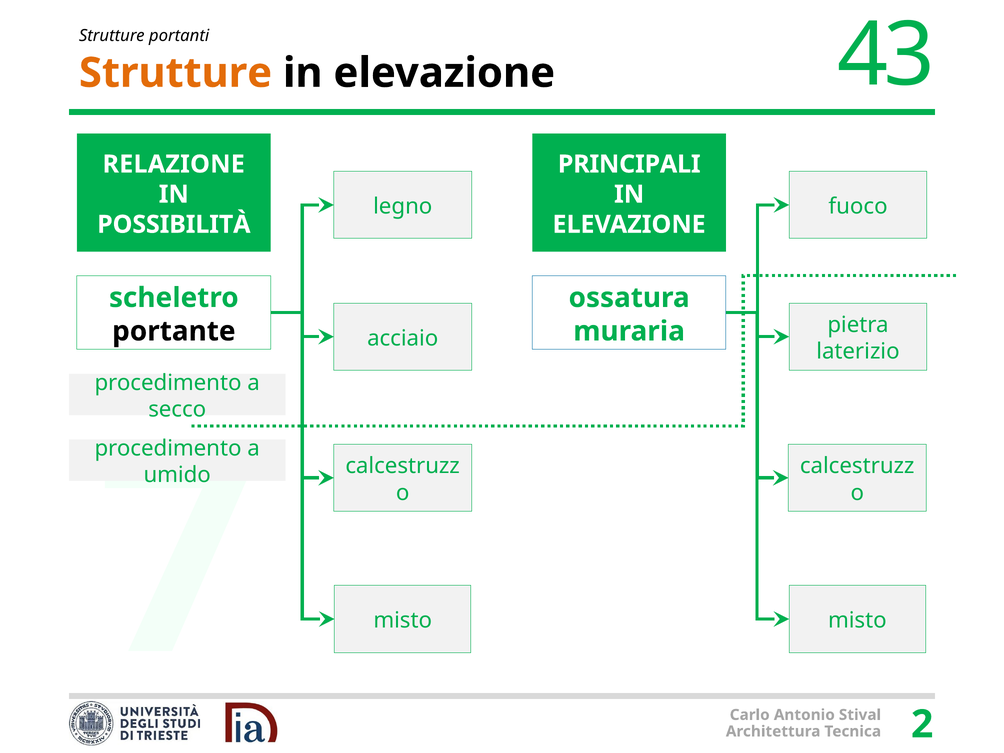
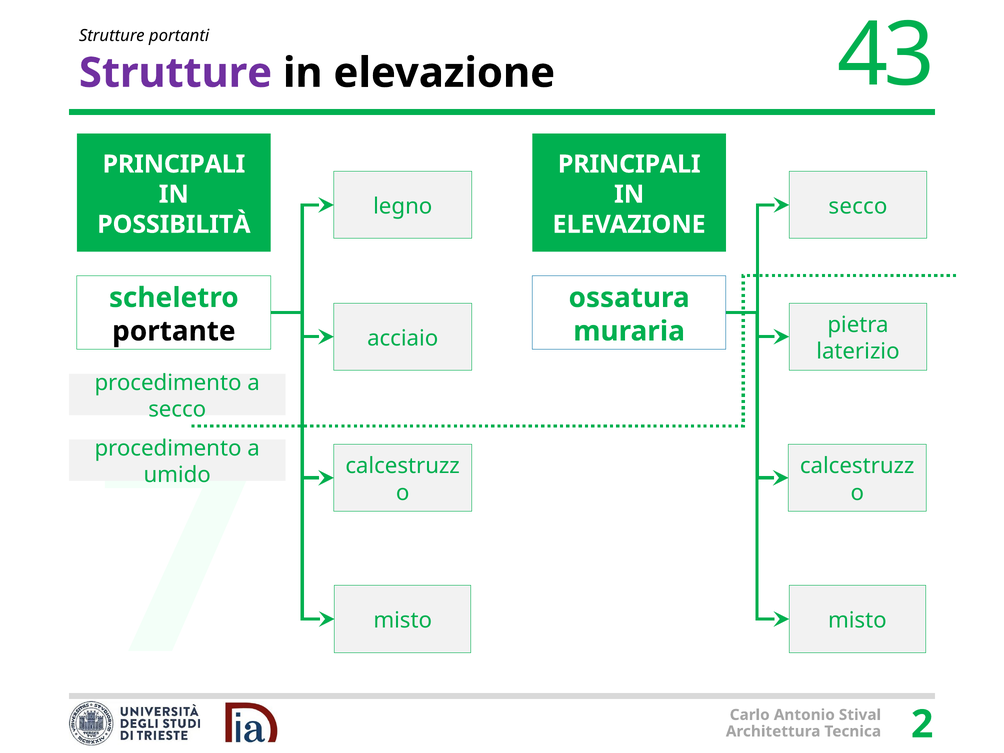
Strutture colour: orange -> purple (176, 73)
RELAZIONE: RELAZIONE -> PRINCIPALI (174, 164)
fuoco: fuoco -> secco (858, 206)
